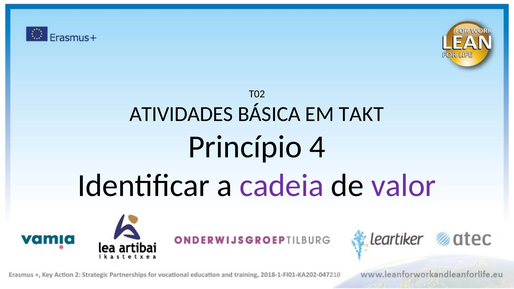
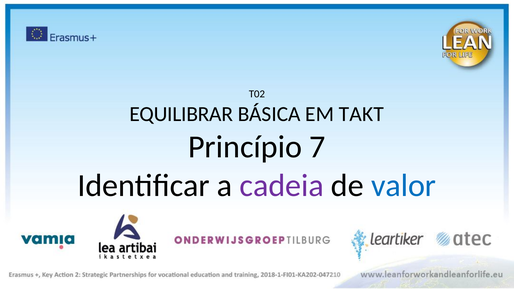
ATIVIDADES: ATIVIDADES -> EQUILIBRAR (181, 114)
4: 4 -> 7 (317, 147)
valor colour: purple -> blue (404, 186)
